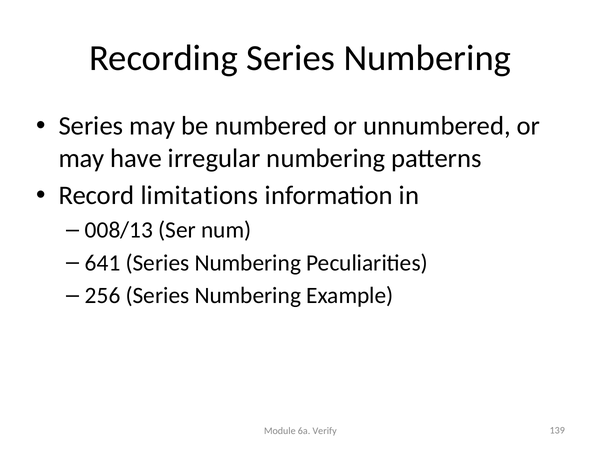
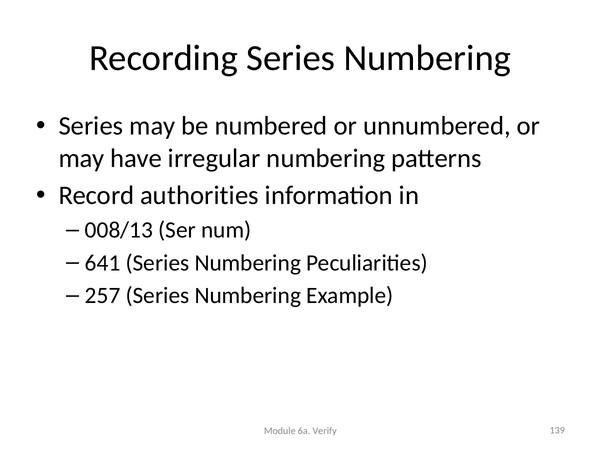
limitations: limitations -> authorities (199, 196)
256: 256 -> 257 (103, 296)
